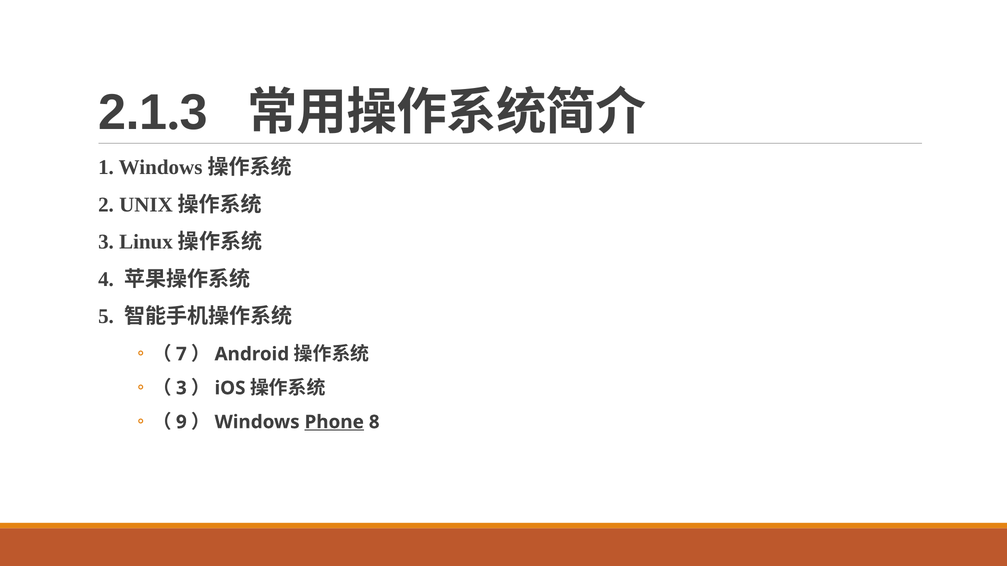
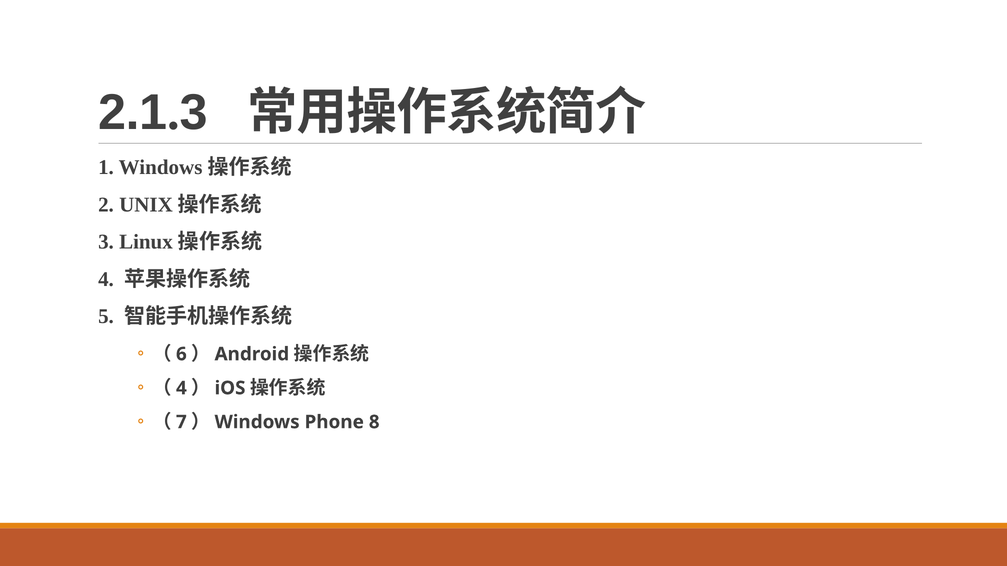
7: 7 -> 6 (181, 354)
3: 3 -> 4 (181, 388)
9: 9 -> 7 (181, 422)
Phone underline: present -> none (334, 422)
